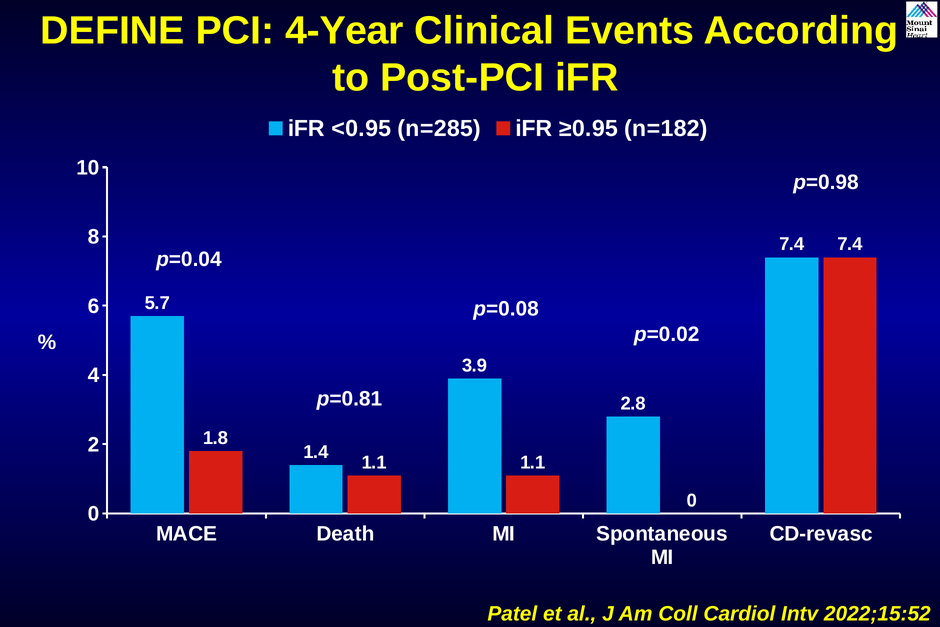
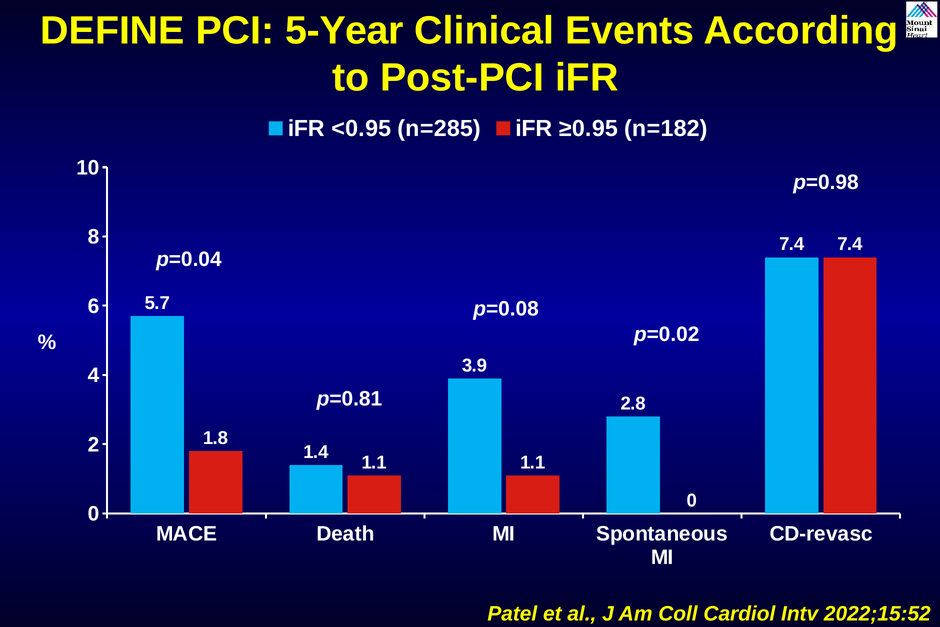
4-Year: 4-Year -> 5-Year (345, 31)
